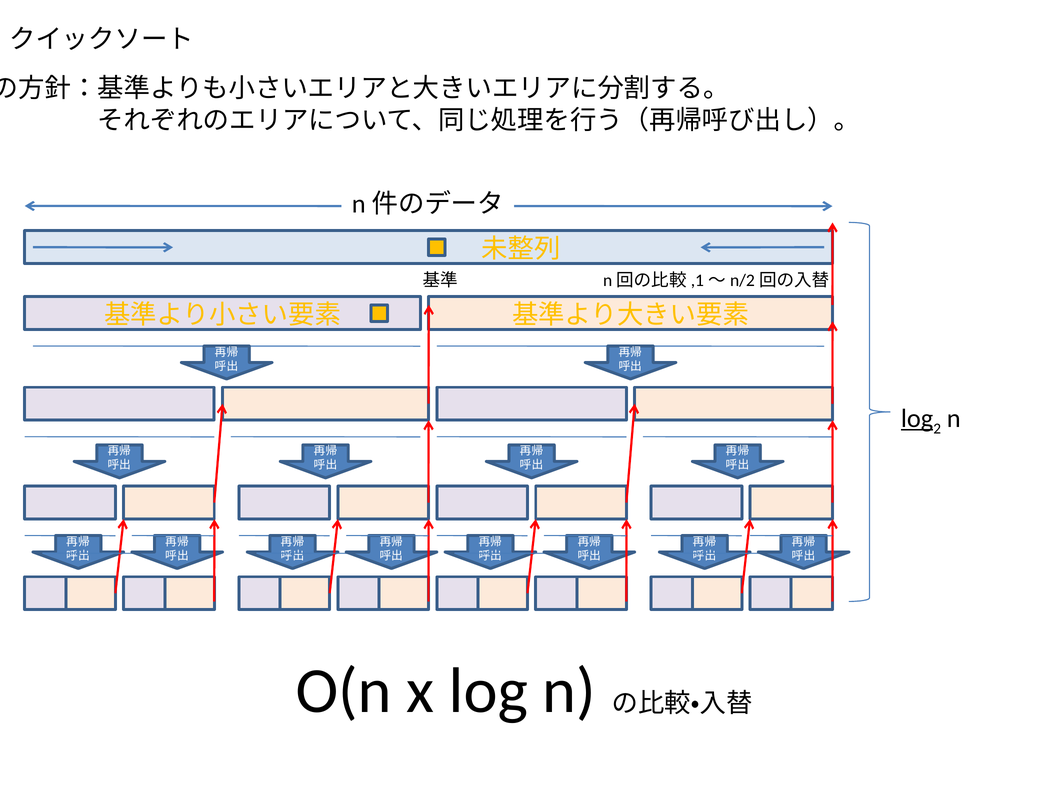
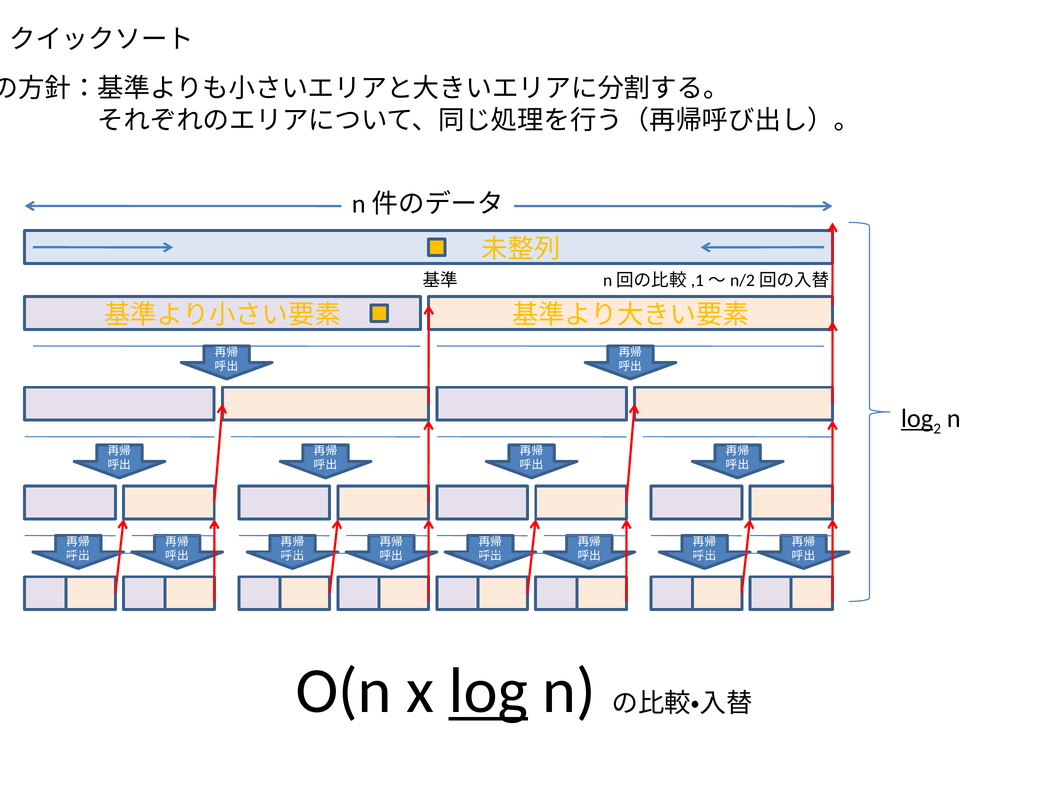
log underline: none -> present (488, 691)
